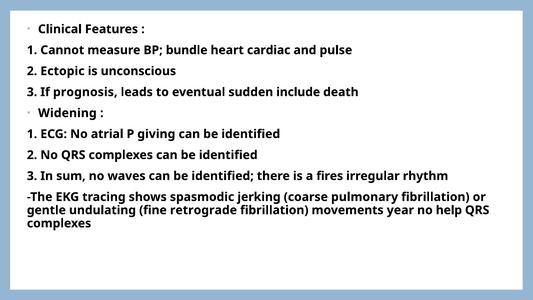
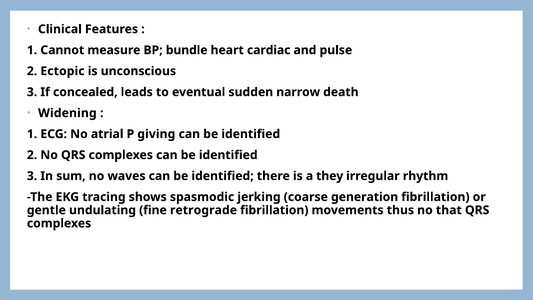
prognosis: prognosis -> concealed (85, 92)
include: include -> narrow (298, 92)
fires: fires -> they (330, 176)
pulmonary: pulmonary -> generation (365, 197)
year: year -> thus (400, 210)
help: help -> that (449, 210)
